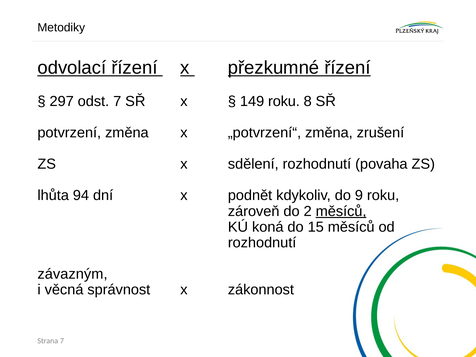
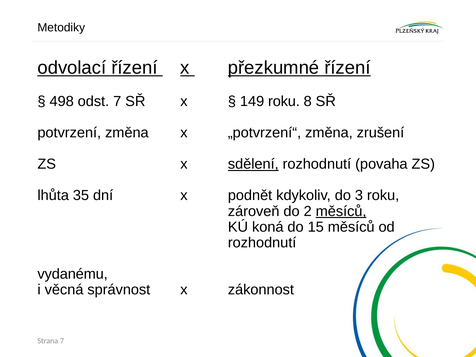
297: 297 -> 498 (62, 101)
sdělení underline: none -> present (253, 164)
94: 94 -> 35 (81, 196)
9: 9 -> 3 (359, 196)
závazným: závazným -> vydanému (73, 274)
